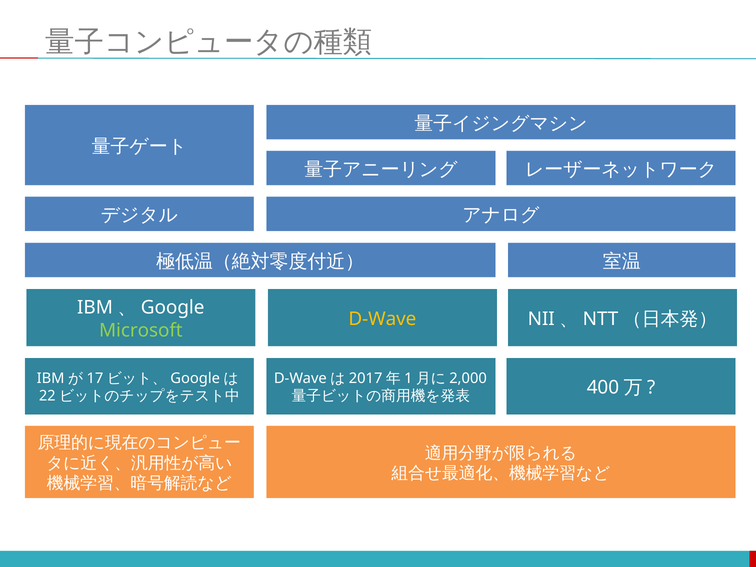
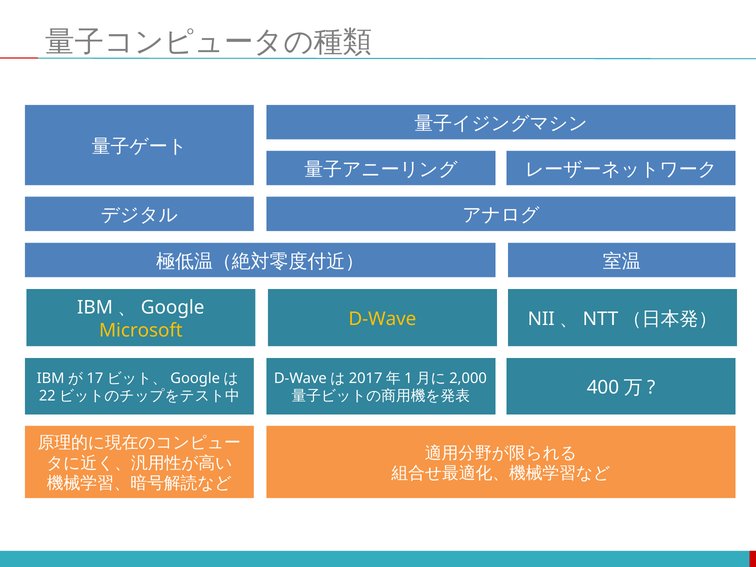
Microsoft colour: light green -> yellow (141, 330)
